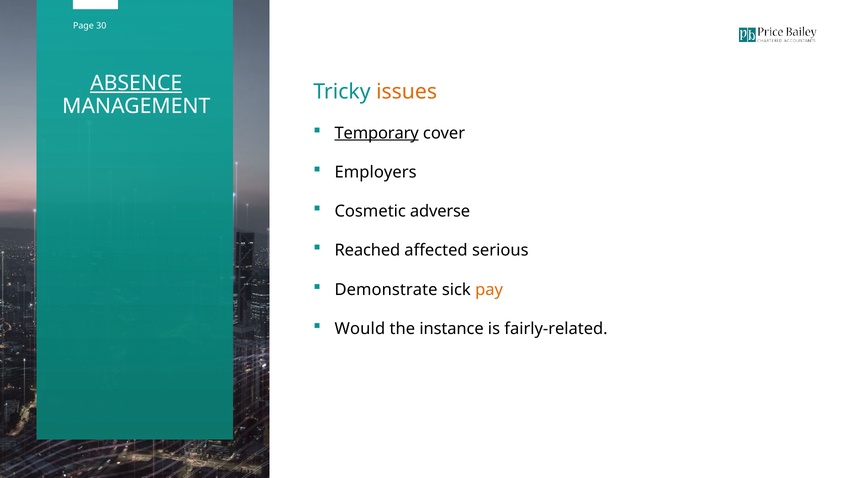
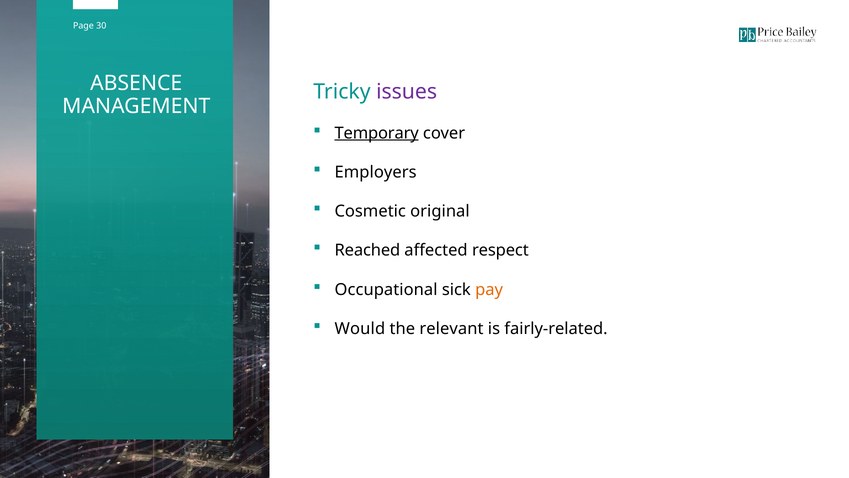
ABSENCE underline: present -> none (136, 83)
issues colour: orange -> purple (407, 92)
adverse: adverse -> original (440, 211)
serious: serious -> respect (500, 250)
Demonstrate: Demonstrate -> Occupational (386, 289)
instance: instance -> relevant (451, 328)
